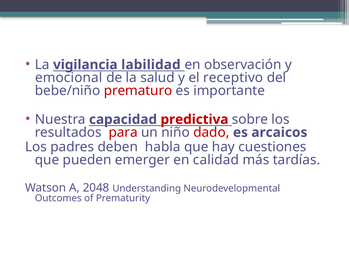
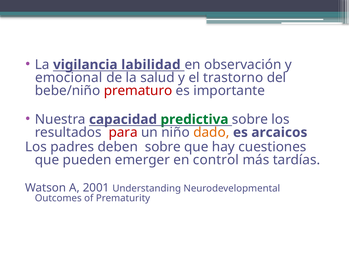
receptivo: receptivo -> trastorno (233, 78)
predictiva colour: red -> green (194, 120)
dado colour: red -> orange (211, 133)
deben habla: habla -> sobre (163, 147)
calidad: calidad -> control (216, 160)
2048: 2048 -> 2001 (96, 188)
